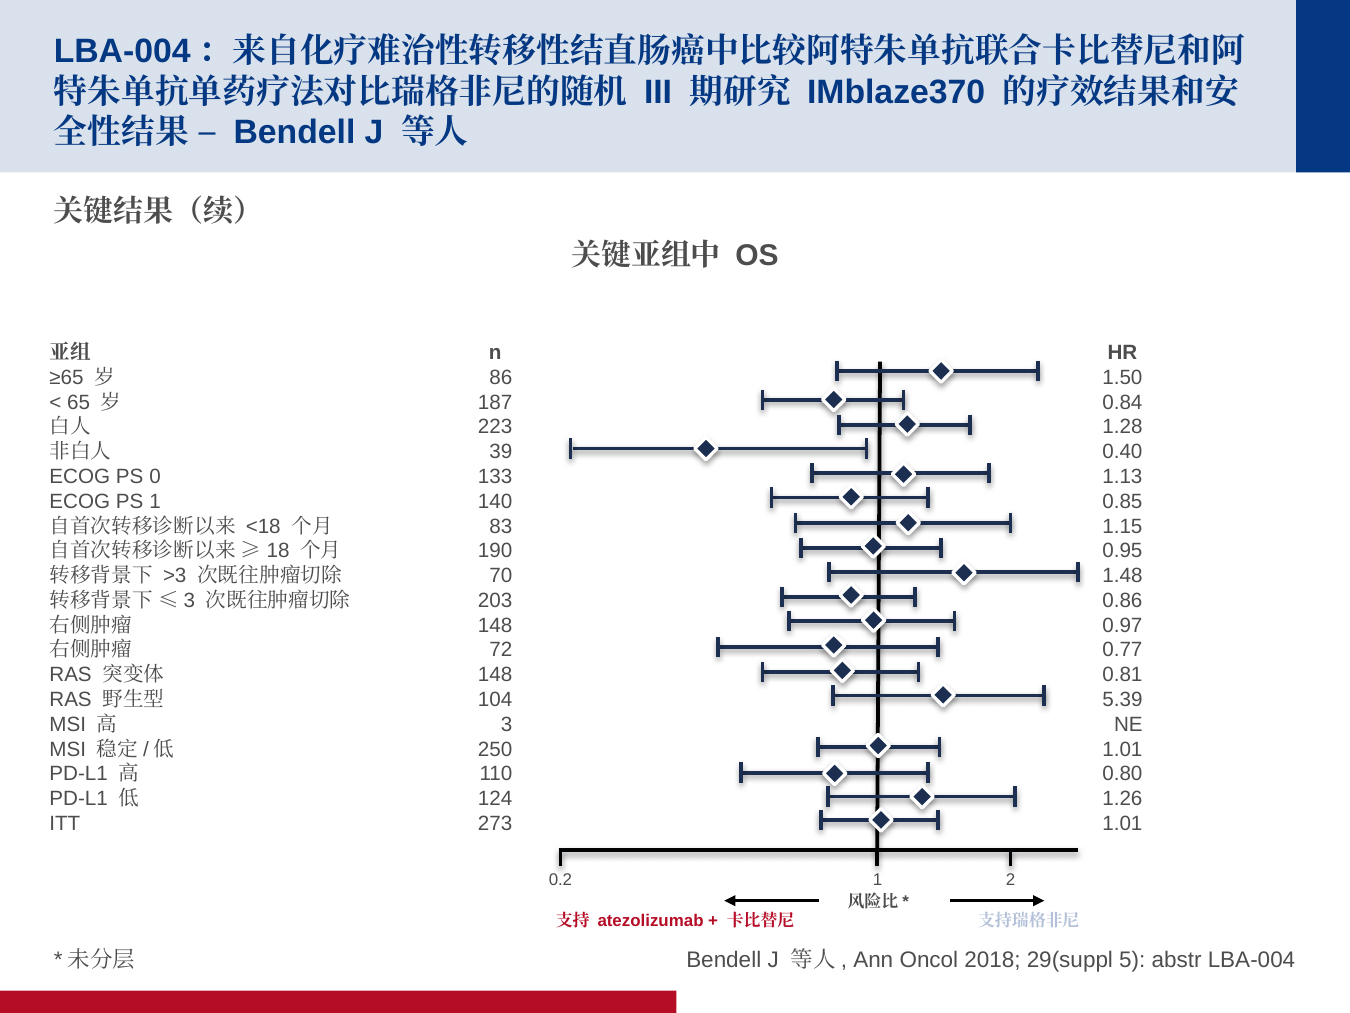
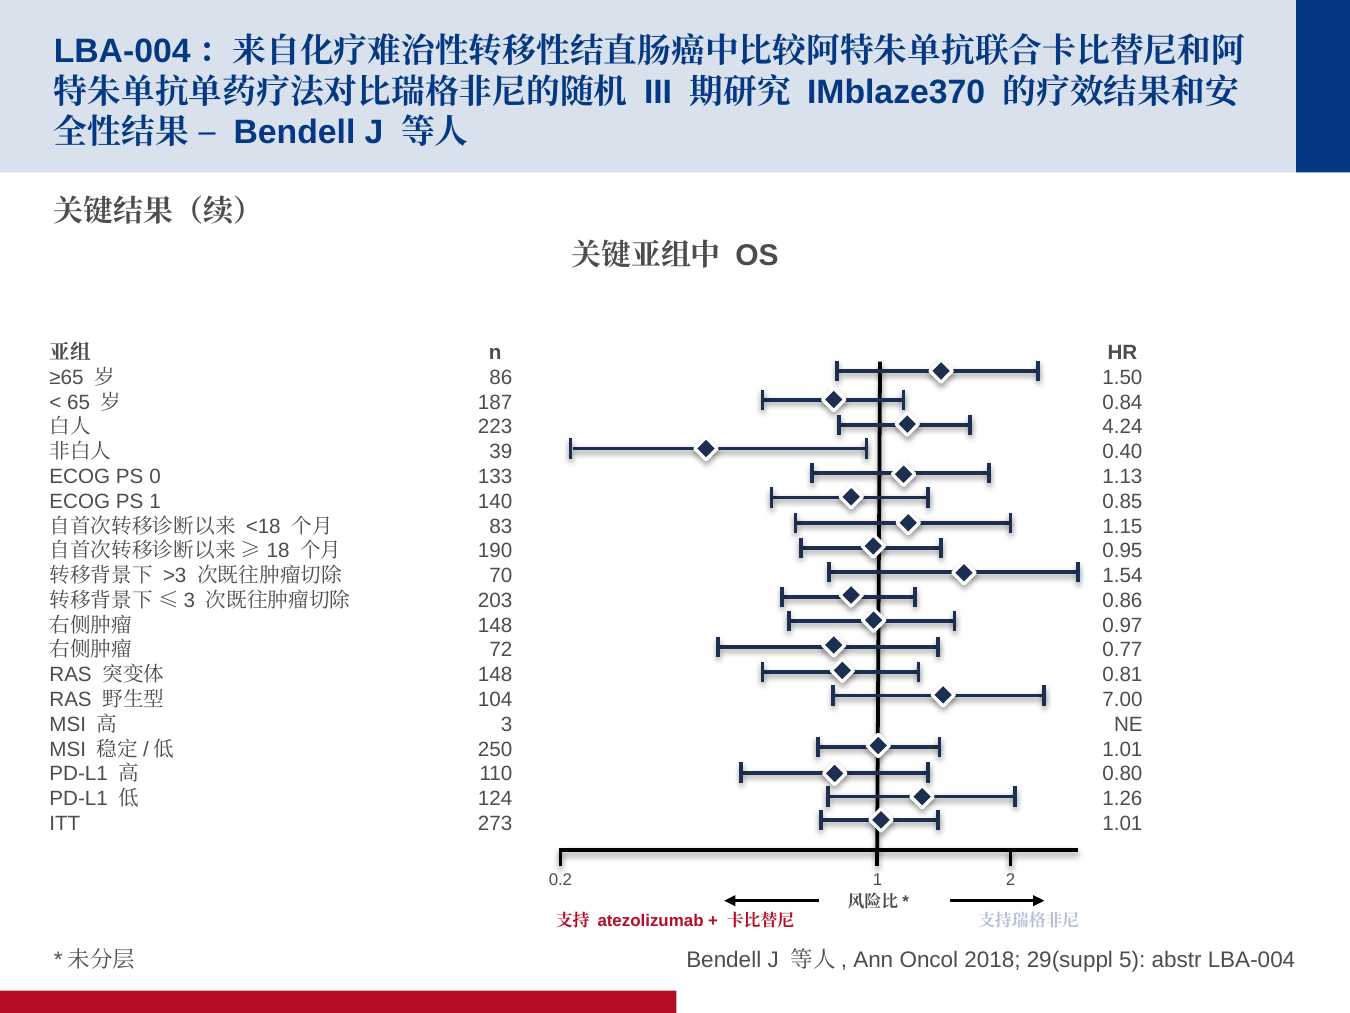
1.28: 1.28 -> 4.24 (1122, 427)
1.48: 1.48 -> 1.54 (1122, 576)
5.39: 5.39 -> 7.00 (1122, 699)
